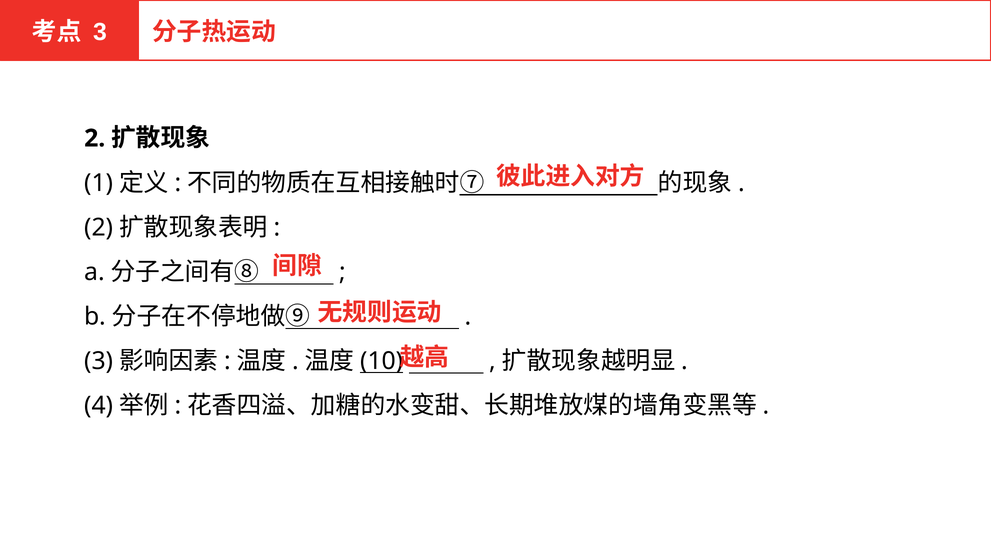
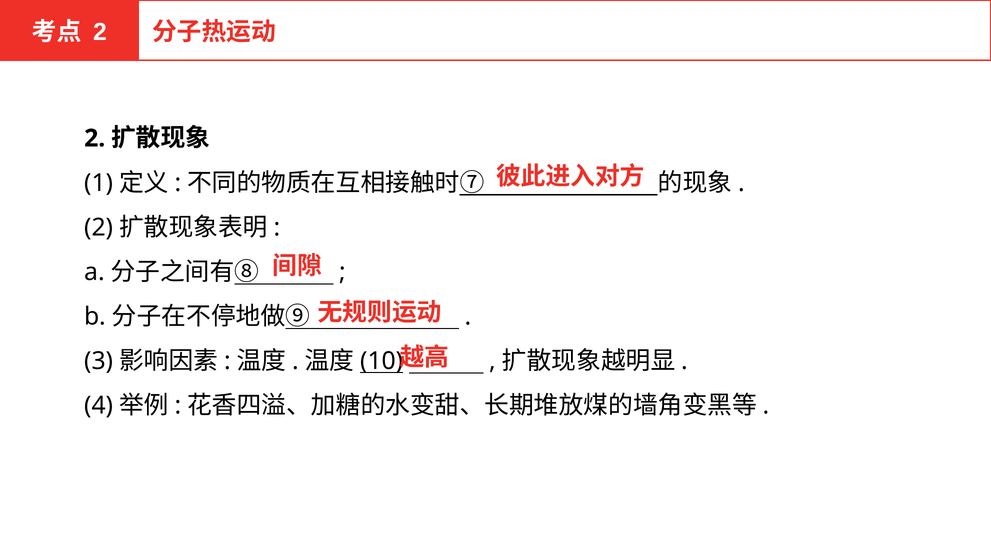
3: 3 -> 2 (100, 32)
